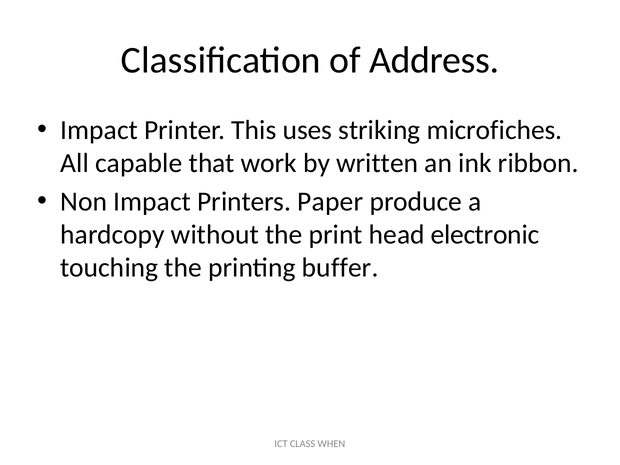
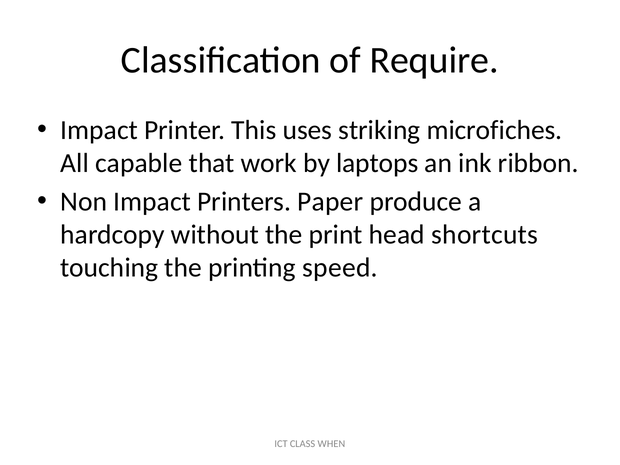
Address: Address -> Require (434, 60)
written: written -> laptops (377, 163)
electronic: electronic -> shortcuts (485, 235)
buffer: buffer -> speed (340, 268)
